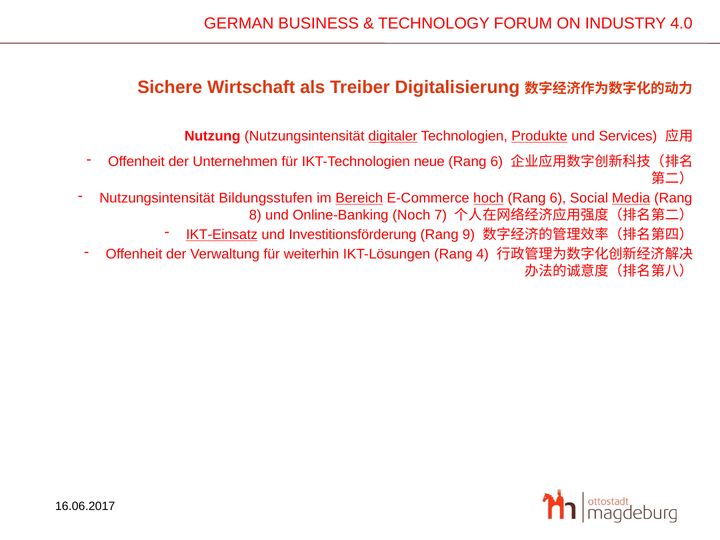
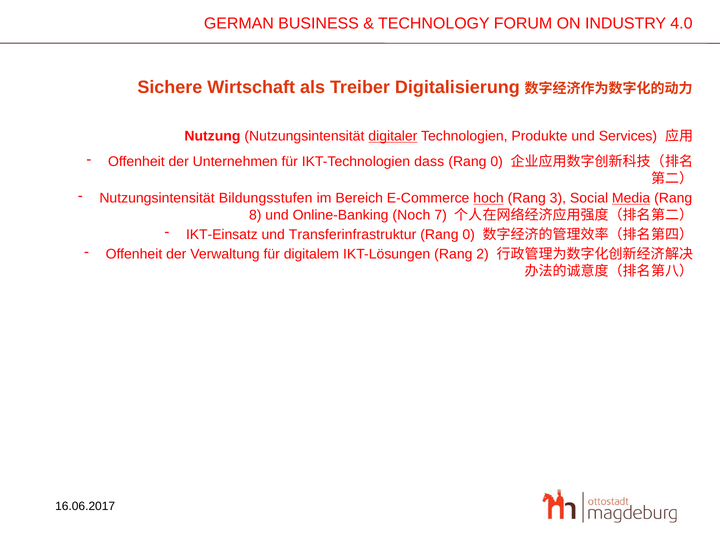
Produkte underline: present -> none (539, 136)
neue: neue -> dass (429, 162)
6: 6 -> 0 (497, 162)
Bereich underline: present -> none (359, 198)
6: 6 -> 3 (558, 198)
IKT-Einsatz underline: present -> none (222, 235)
Investitionsförderung: Investitionsförderung -> Transferinfrastruktur (353, 235)
9: 9 -> 0 (469, 235)
weiterhin: weiterhin -> digitalem (311, 254)
4: 4 -> 2 (483, 254)
